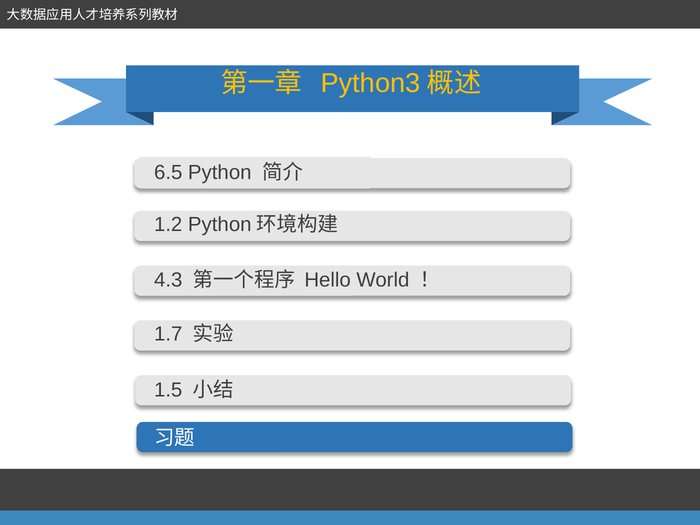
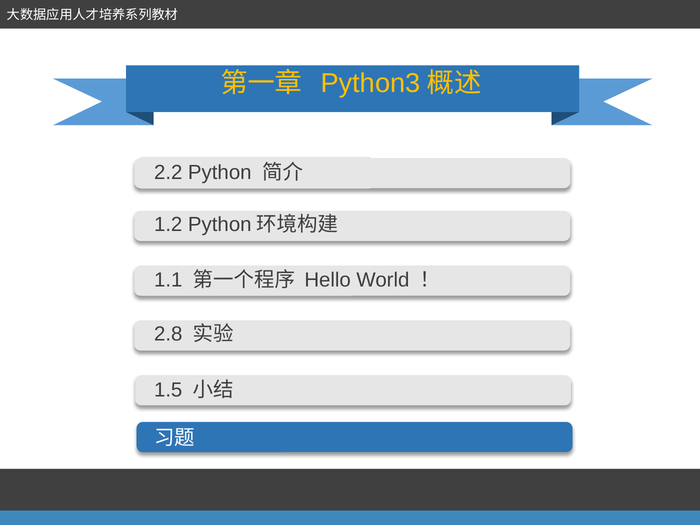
6.5: 6.5 -> 2.2 (168, 172)
4.3: 4.3 -> 1.1 (168, 280)
1.7: 1.7 -> 2.8 (168, 334)
